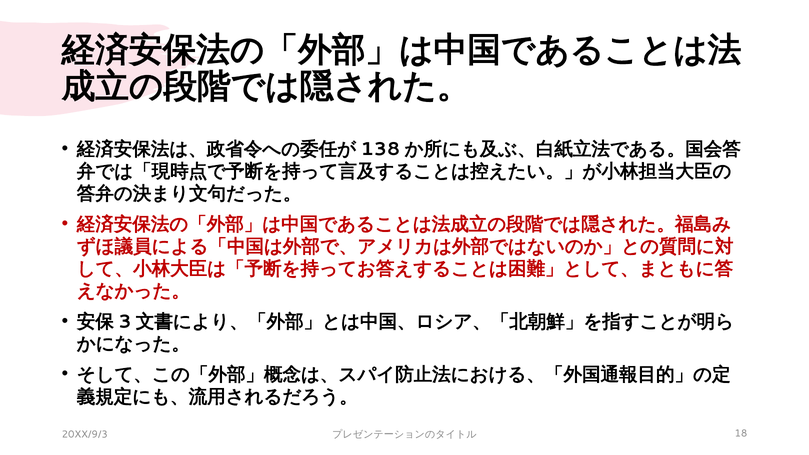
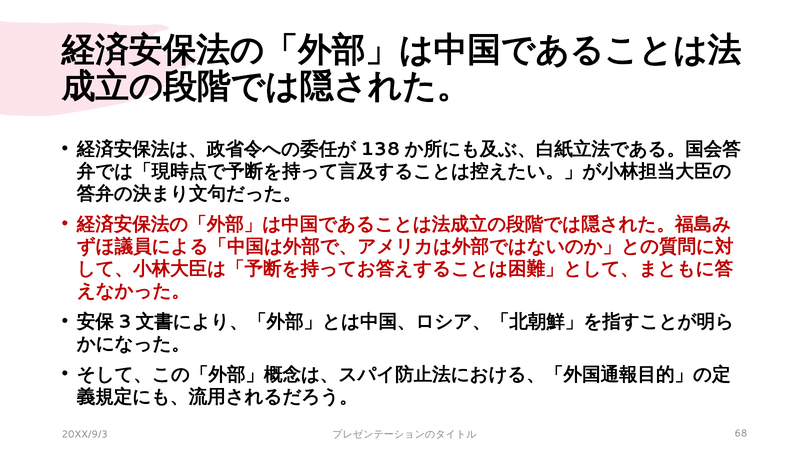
18: 18 -> 68 (741, 434)
